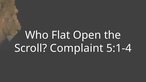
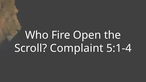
Flat: Flat -> Fire (61, 35)
